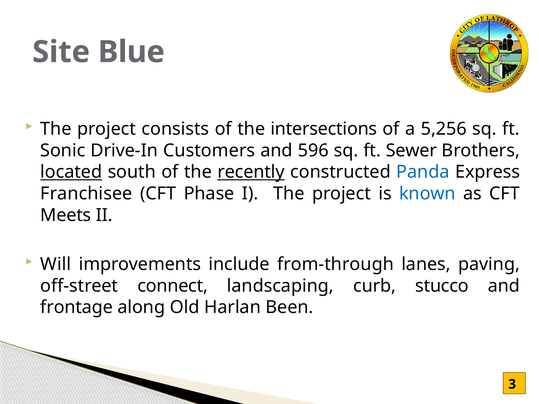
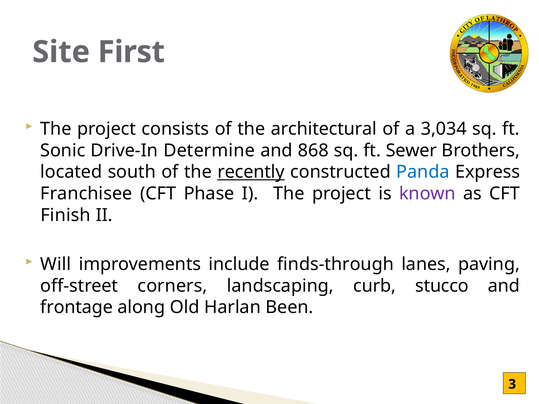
Blue: Blue -> First (131, 52)
intersections: intersections -> architectural (324, 129)
5,256: 5,256 -> 3,034 (444, 129)
Customers: Customers -> Determine (209, 151)
596: 596 -> 868 (313, 151)
located underline: present -> none (71, 172)
known colour: blue -> purple (427, 194)
Meets: Meets -> Finish (66, 215)
from-through: from-through -> finds-through (336, 264)
connect: connect -> corners (172, 286)
